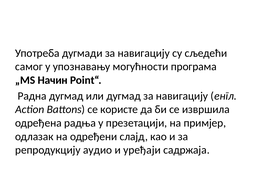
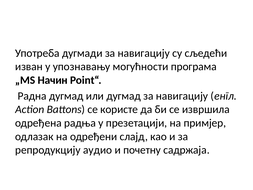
самог: самог -> изван (29, 67)
уређаји: уређаји -> почетну (142, 150)
